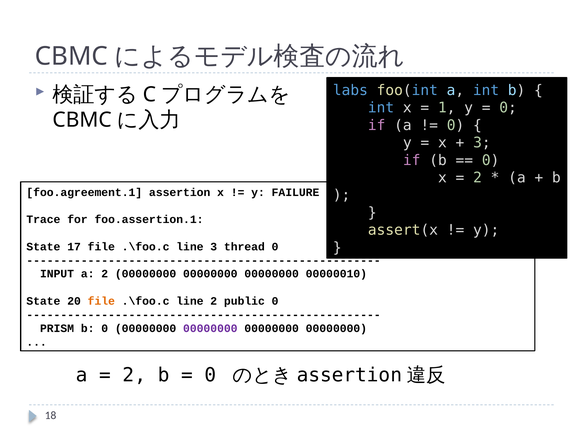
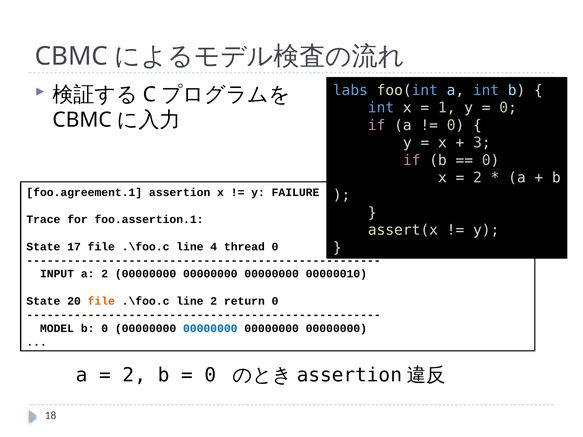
line 3: 3 -> 4 (214, 247)
public: public -> return (244, 301)
PRISM: PRISM -> MODEL (57, 329)
00000000 colour: purple -> blue (210, 329)
